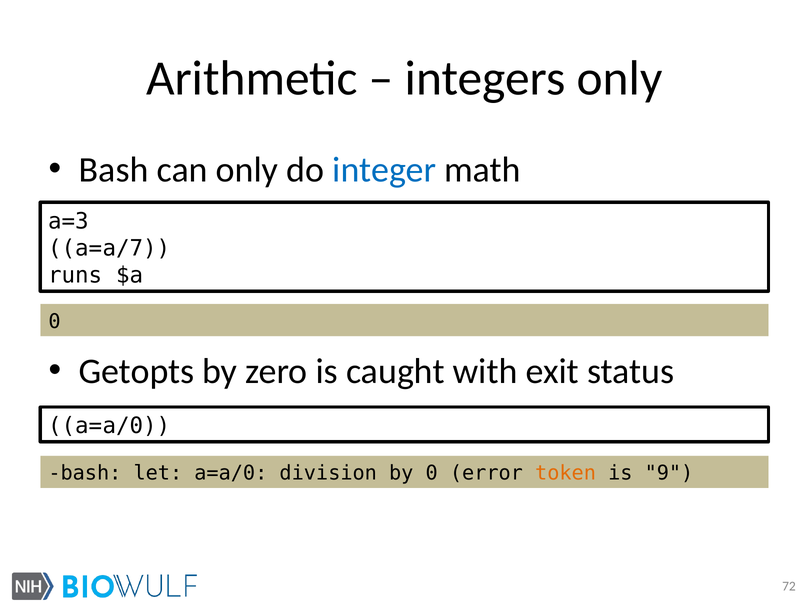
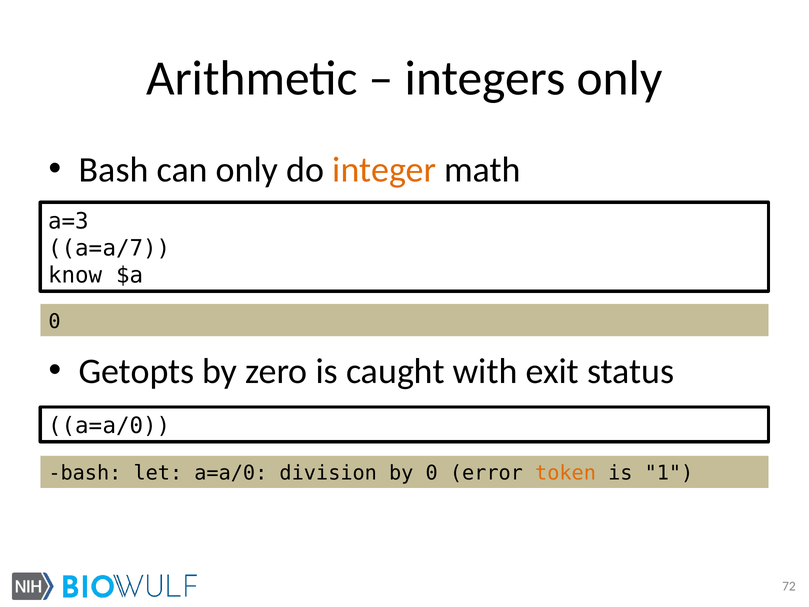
integer colour: blue -> orange (384, 170)
runs: runs -> know (75, 275)
9: 9 -> 1 (669, 473)
